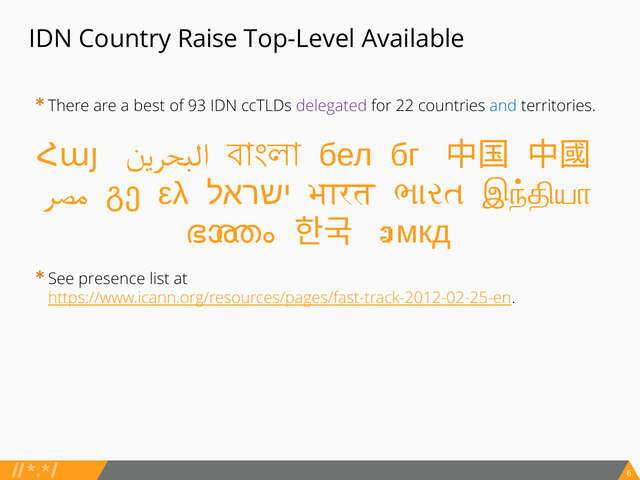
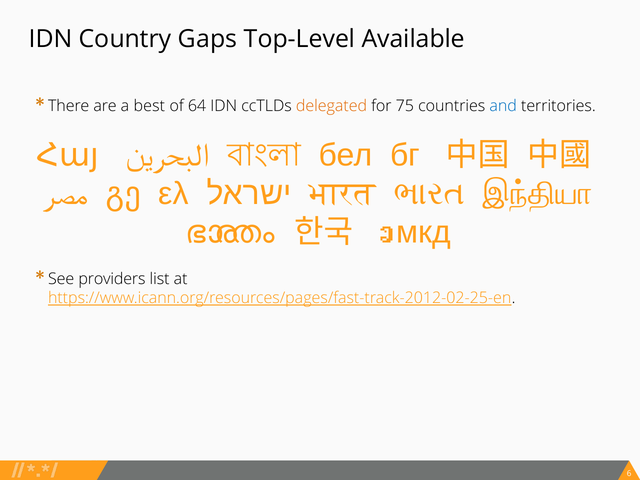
Raise: Raise -> Gaps (208, 39)
93: 93 -> 64 (197, 106)
delegated colour: purple -> orange (331, 106)
22: 22 -> 75 (405, 106)
presence: presence -> providers (112, 279)
